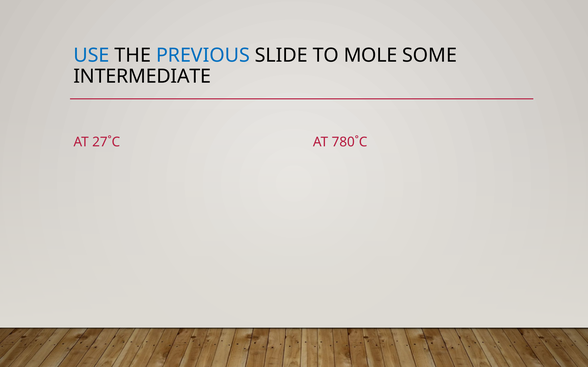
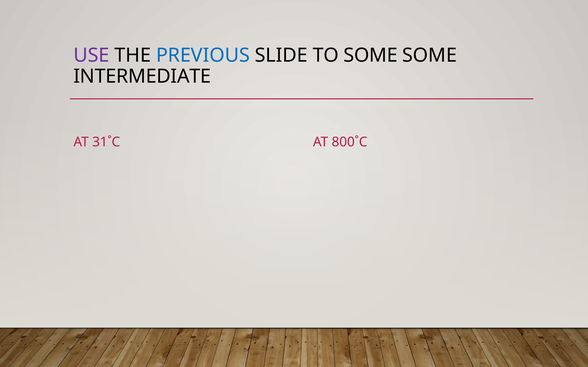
USE colour: blue -> purple (92, 55)
TO MOLE: MOLE -> SOME (371, 55)
27˚C: 27˚C -> 31˚C (106, 142)
780˚C: 780˚C -> 800˚C (349, 142)
